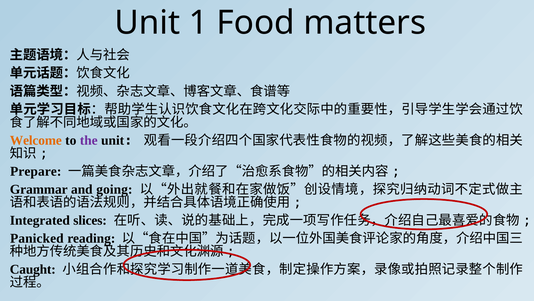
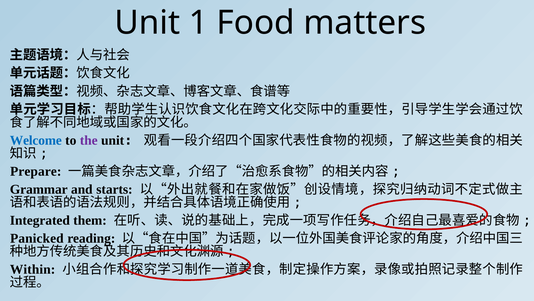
Welcome colour: orange -> blue (36, 140)
going: going -> starts (114, 189)
slices: slices -> them (90, 220)
Caught: Caught -> Within (33, 269)
